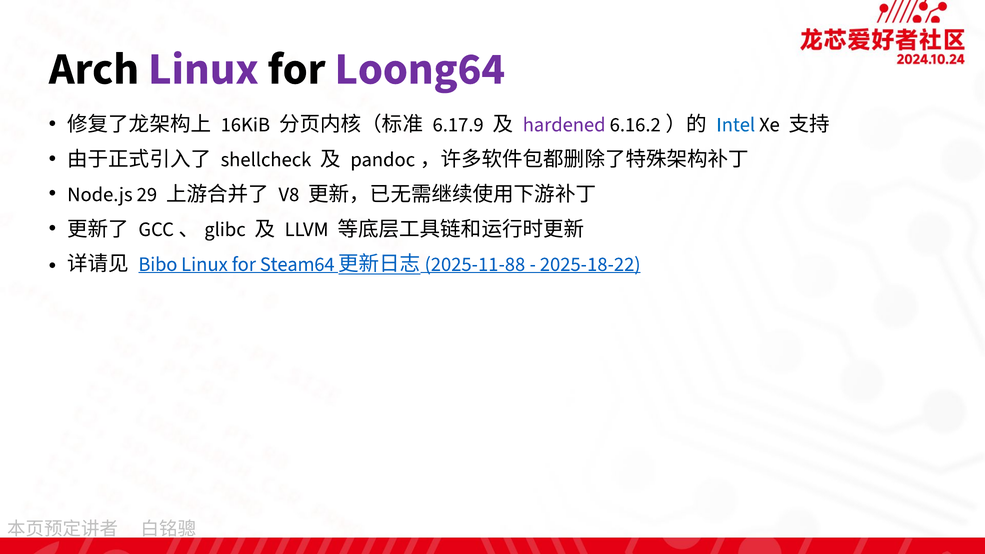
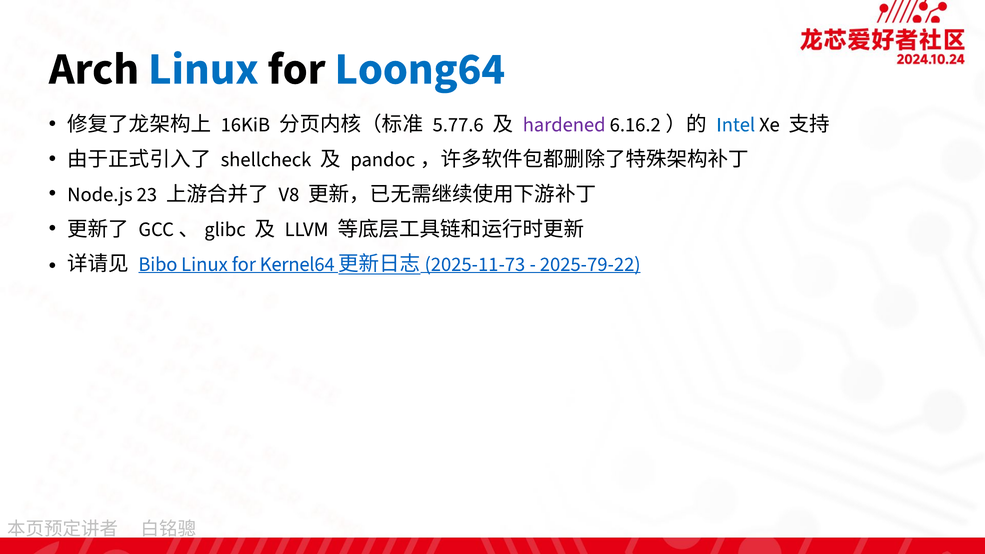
Linux colour: purple -> blue (203, 69)
Loong64 colour: purple -> blue (420, 69)
6.17.9: 6.17.9 -> 5.77.6 (458, 125)
29: 29 -> 23 (147, 194)
Steam64: Steam64 -> Kernel64 (297, 264)
2025-11-88: 2025-11-88 -> 2025-11-73 (475, 264)
2025-18-22: 2025-18-22 -> 2025-79-22 (590, 264)
